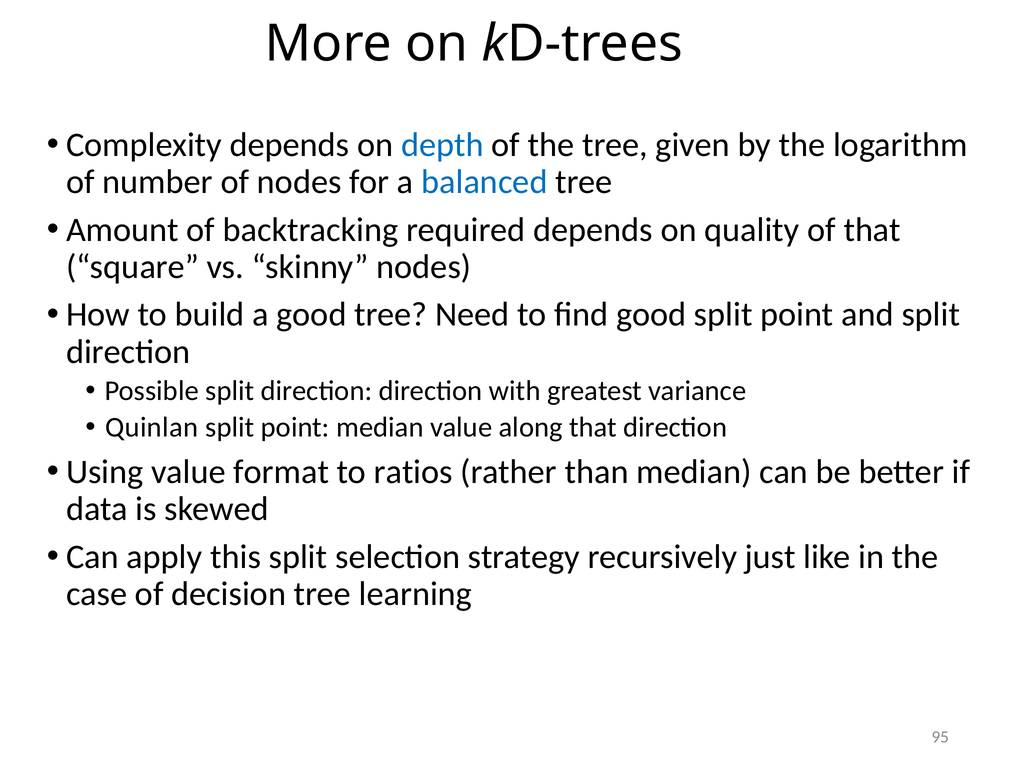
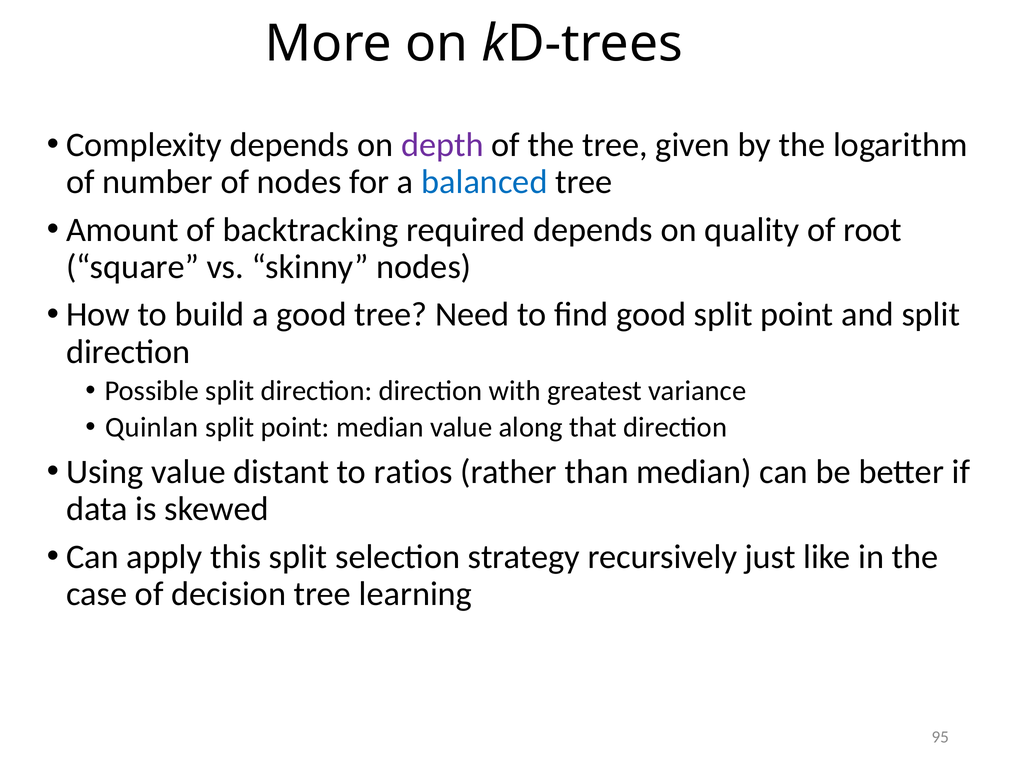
depth colour: blue -> purple (442, 145)
of that: that -> root (872, 230)
format: format -> distant (281, 472)
